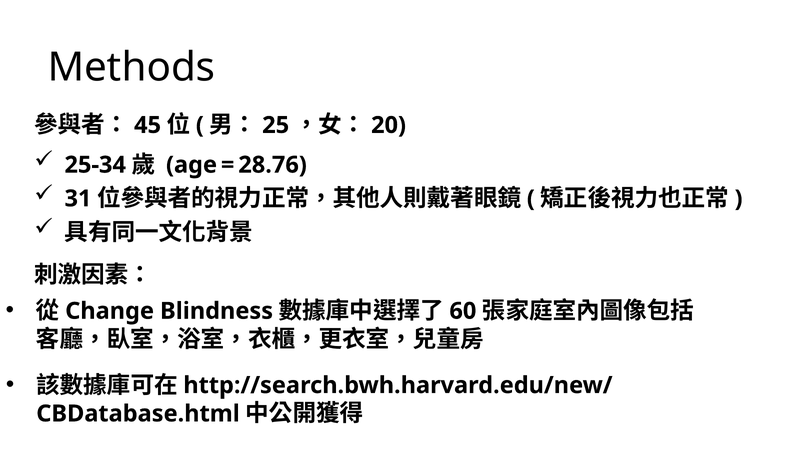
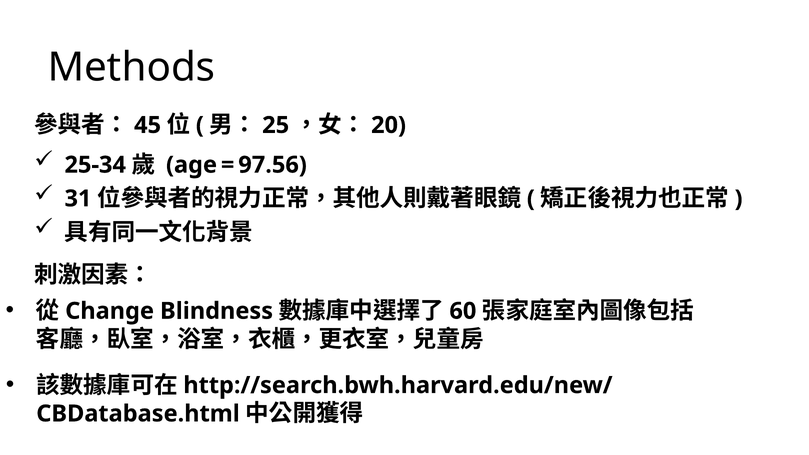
28.76: 28.76 -> 97.56 (273, 165)
